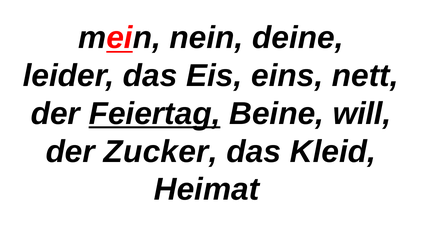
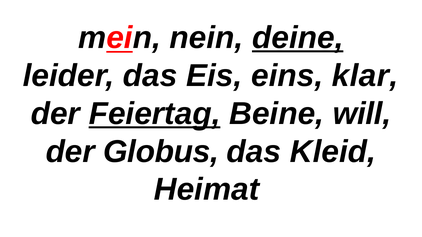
deine underline: none -> present (298, 38)
nett: nett -> klar (365, 76)
Zucker: Zucker -> Globus (161, 152)
